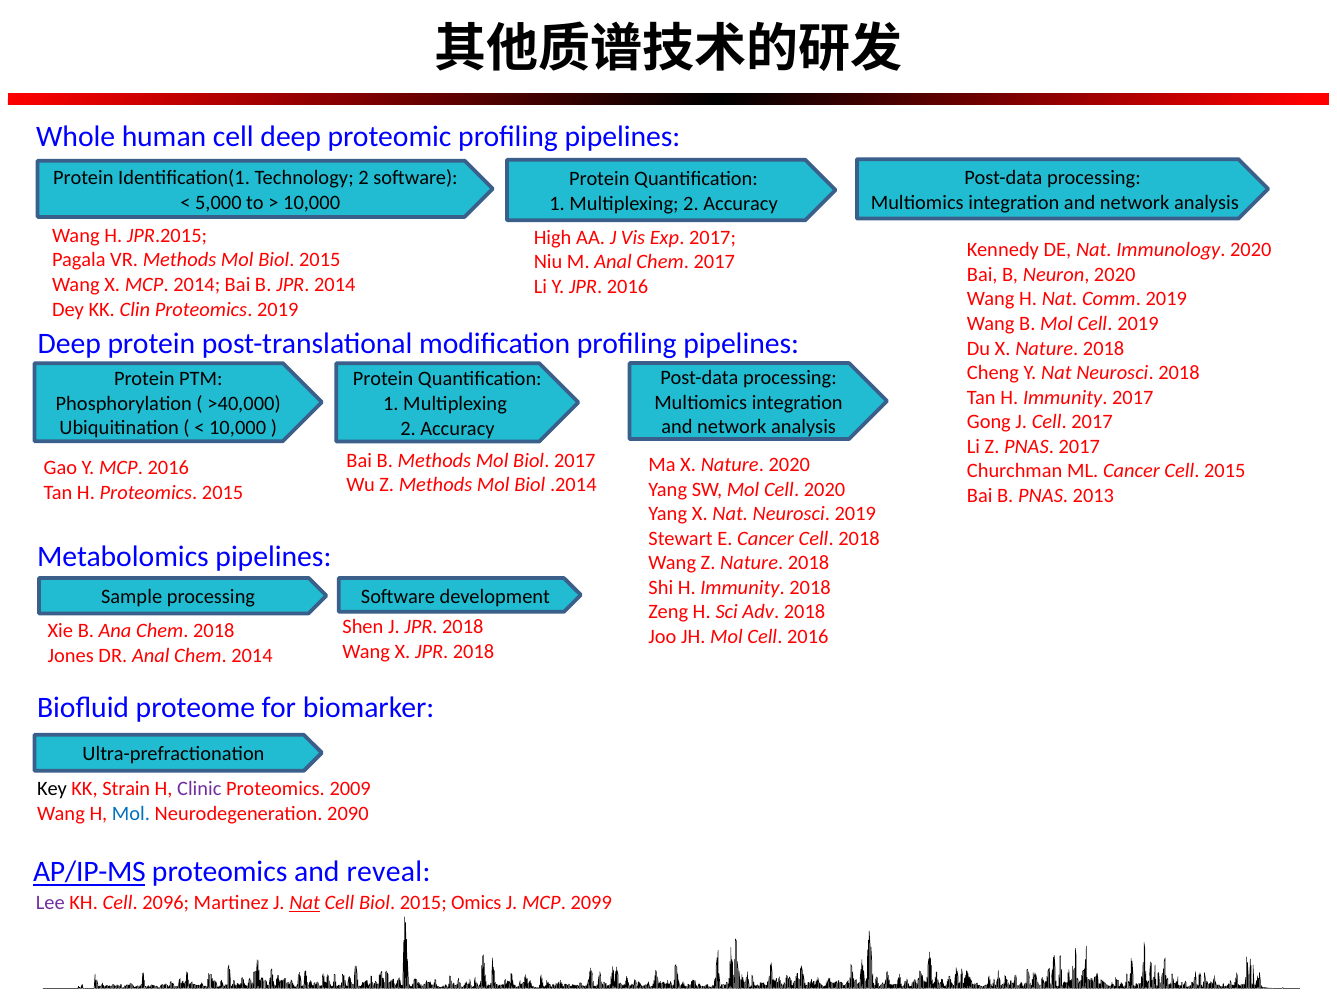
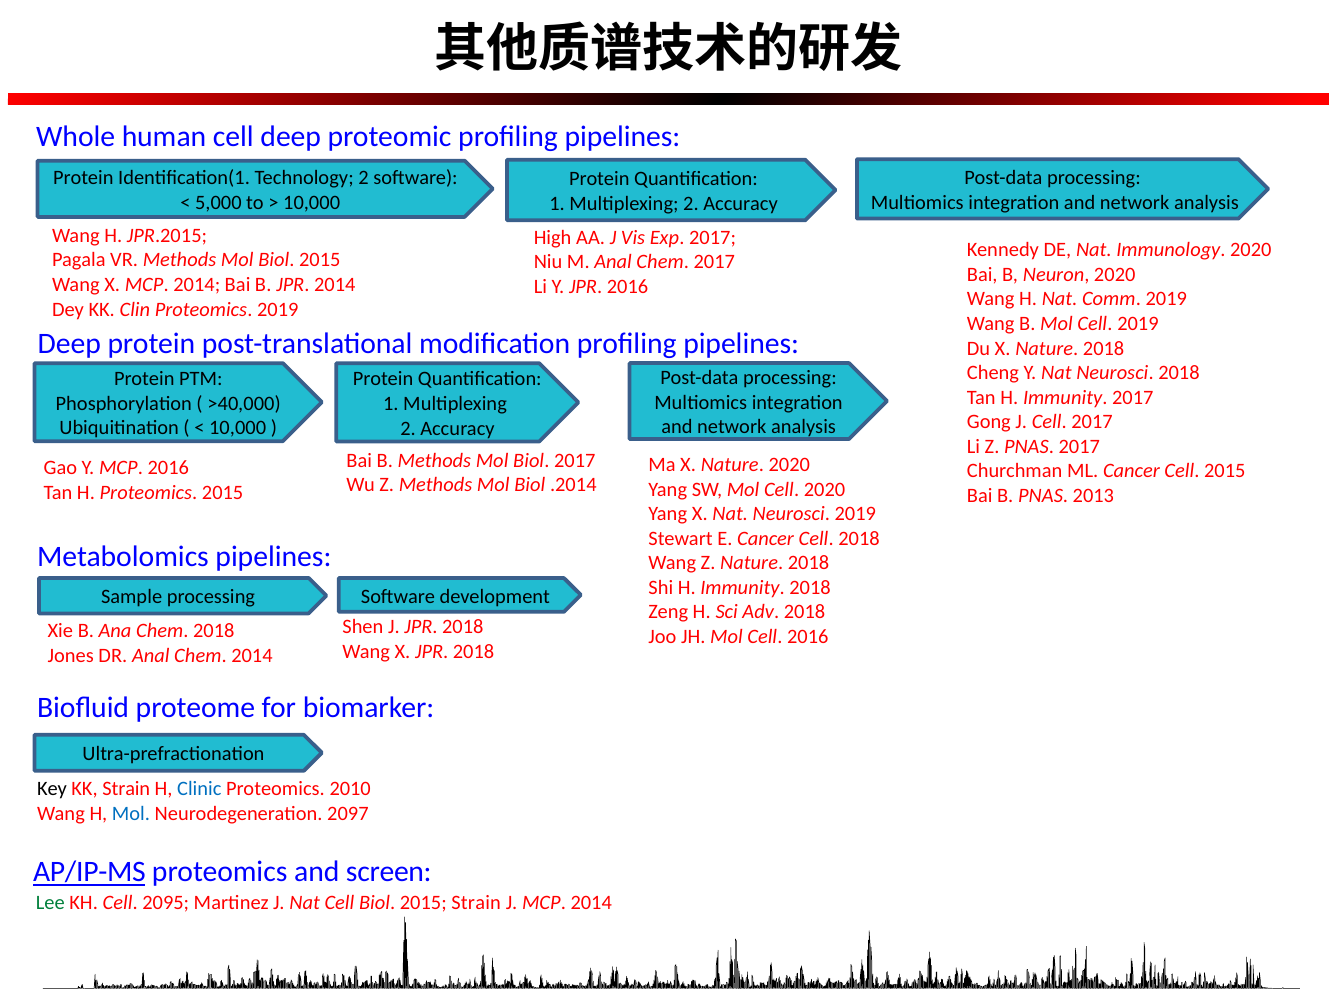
Clinic colour: purple -> blue (199, 789)
2009: 2009 -> 2010 (350, 789)
2090: 2090 -> 2097 (348, 813)
reveal: reveal -> screen (389, 872)
Lee colour: purple -> green (50, 903)
2096: 2096 -> 2095 (166, 903)
Nat underline: present -> none (305, 903)
2015 Omics: Omics -> Strain (476, 903)
J MCP 2099: 2099 -> 2014 (591, 903)
